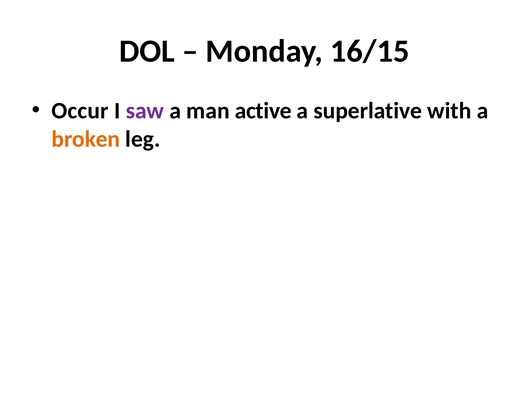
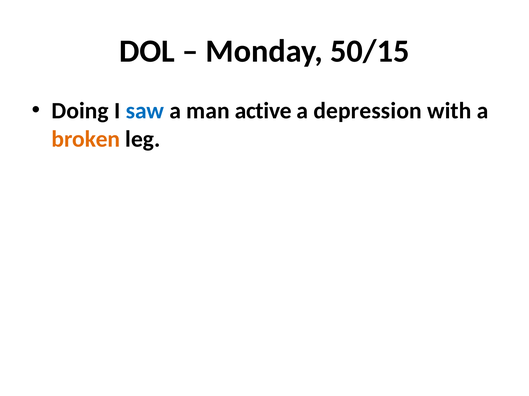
16/15: 16/15 -> 50/15 (370, 51)
Occur: Occur -> Doing (80, 111)
saw colour: purple -> blue (145, 111)
superlative: superlative -> depression (368, 111)
